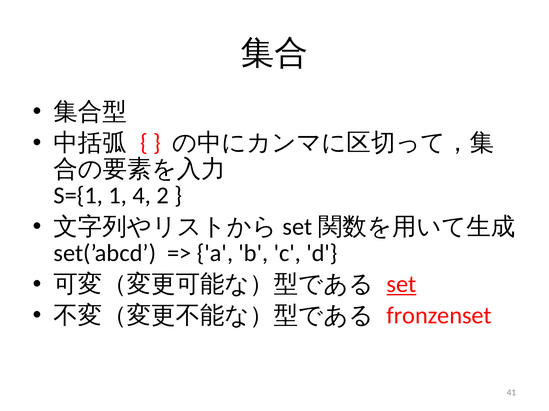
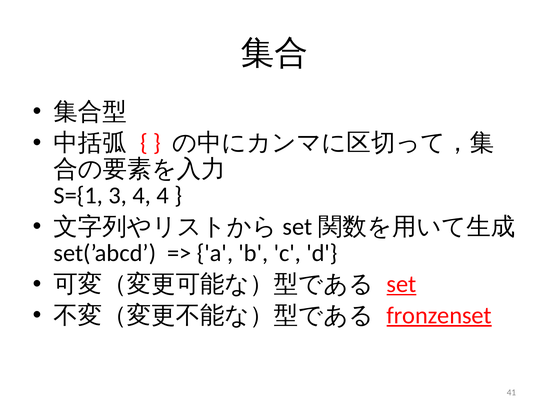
1: 1 -> 3 (118, 196)
4 2: 2 -> 4 (163, 196)
fronzenset underline: none -> present (439, 316)
